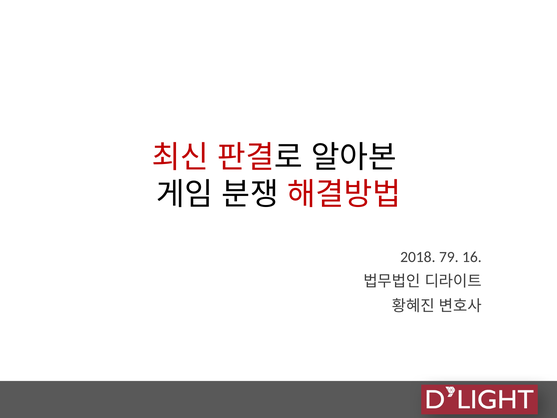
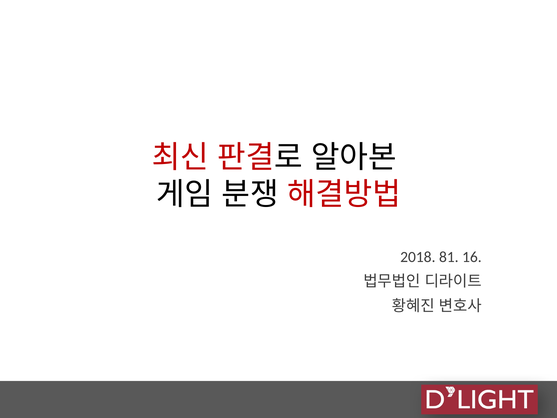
79: 79 -> 81 (449, 257)
